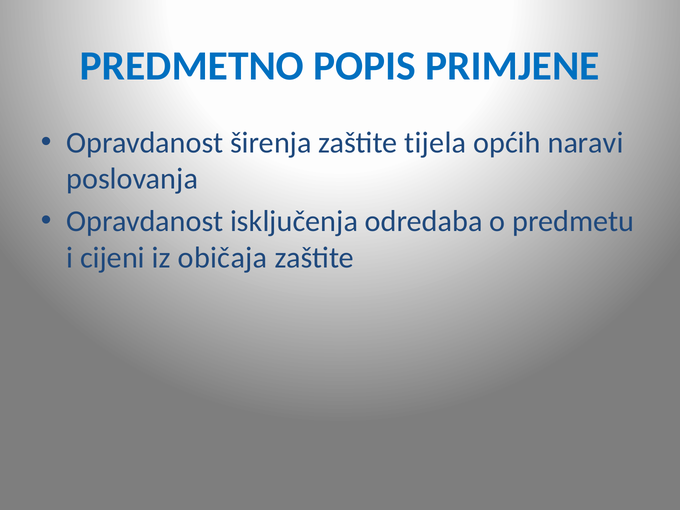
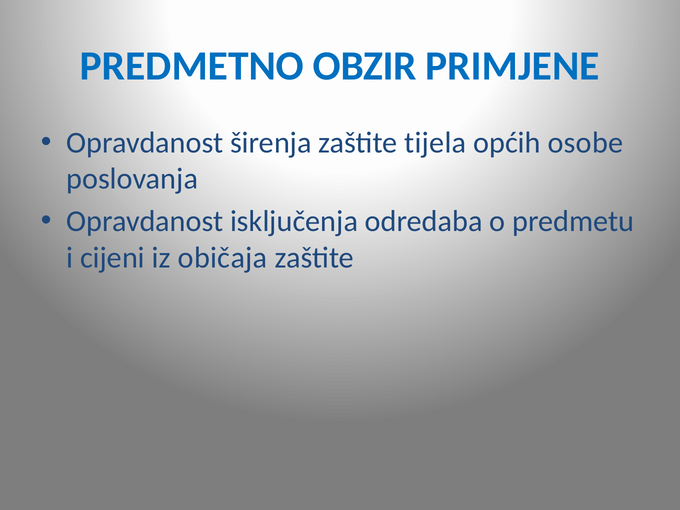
POPIS: POPIS -> OBZIR (365, 66)
naravi: naravi -> osobe (585, 143)
